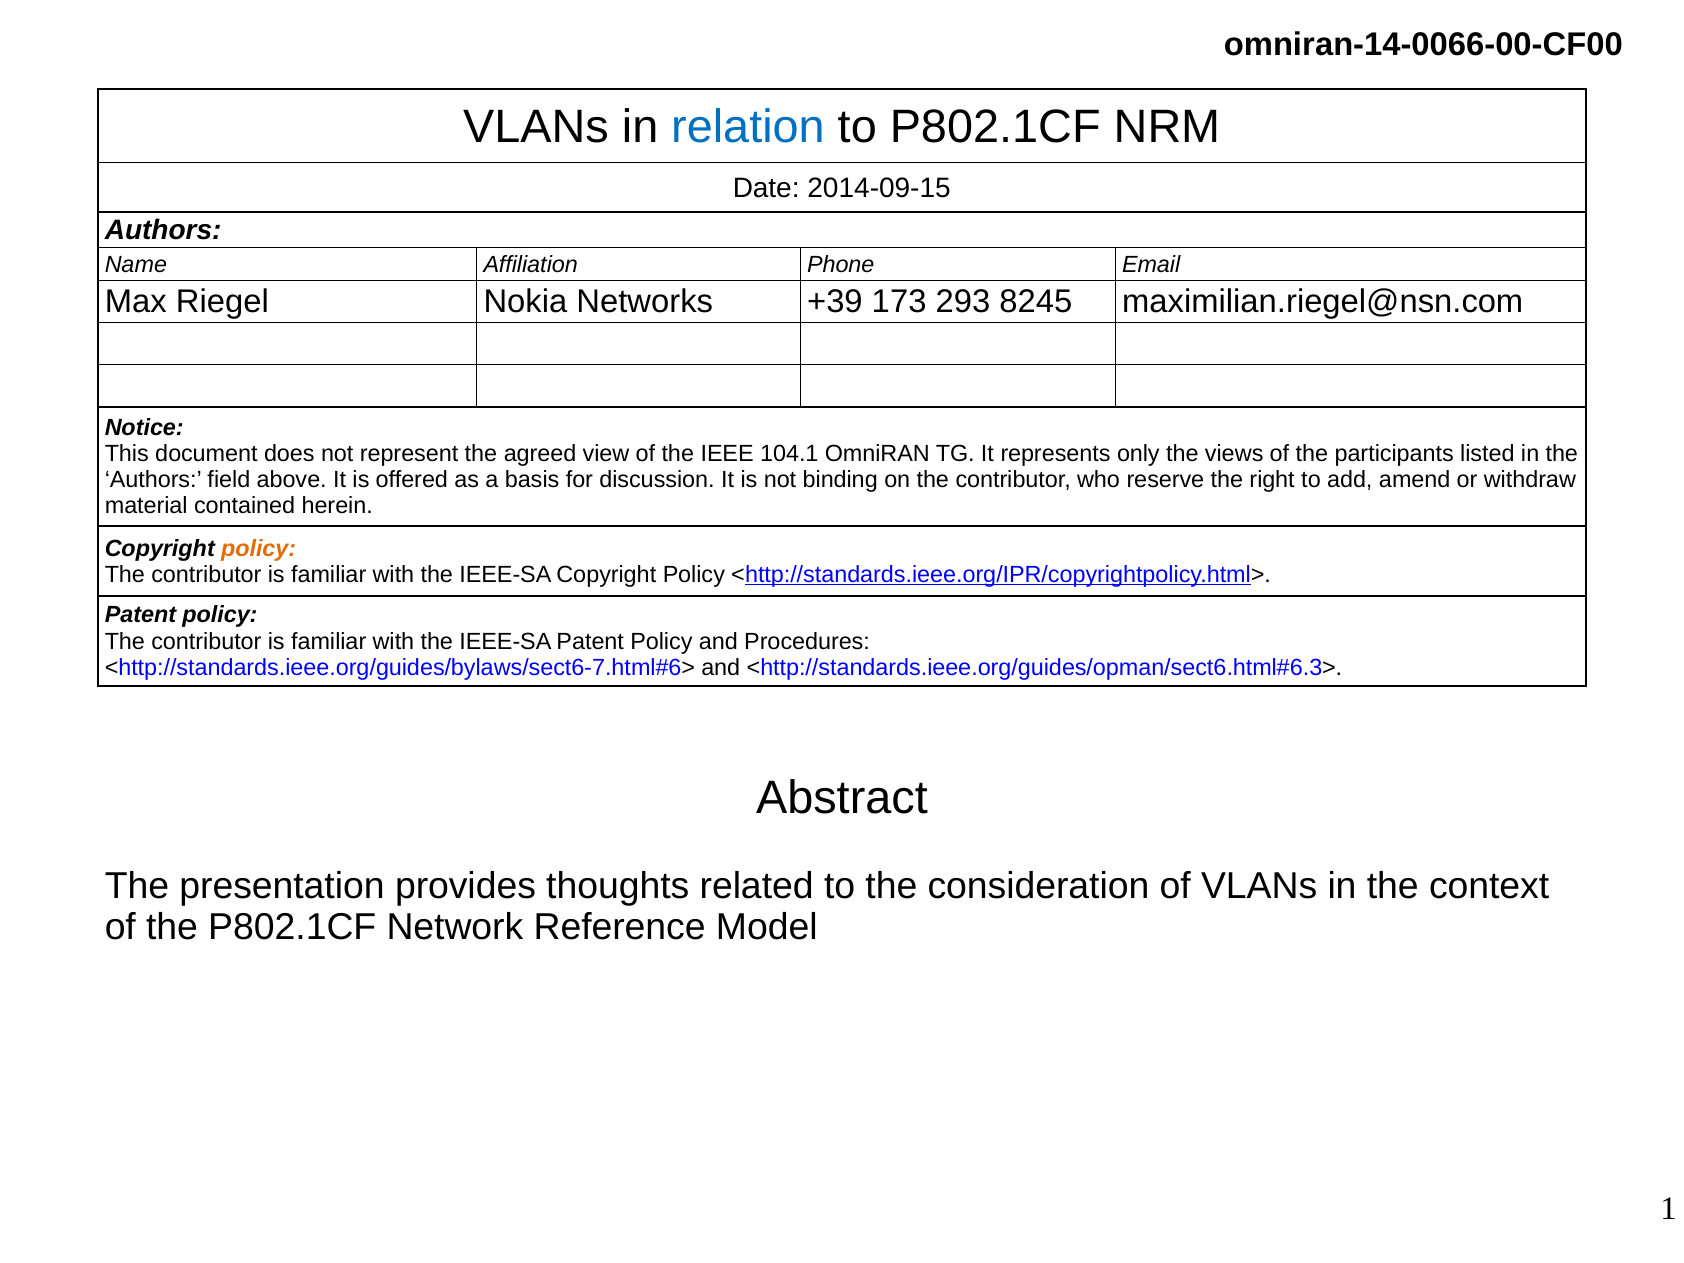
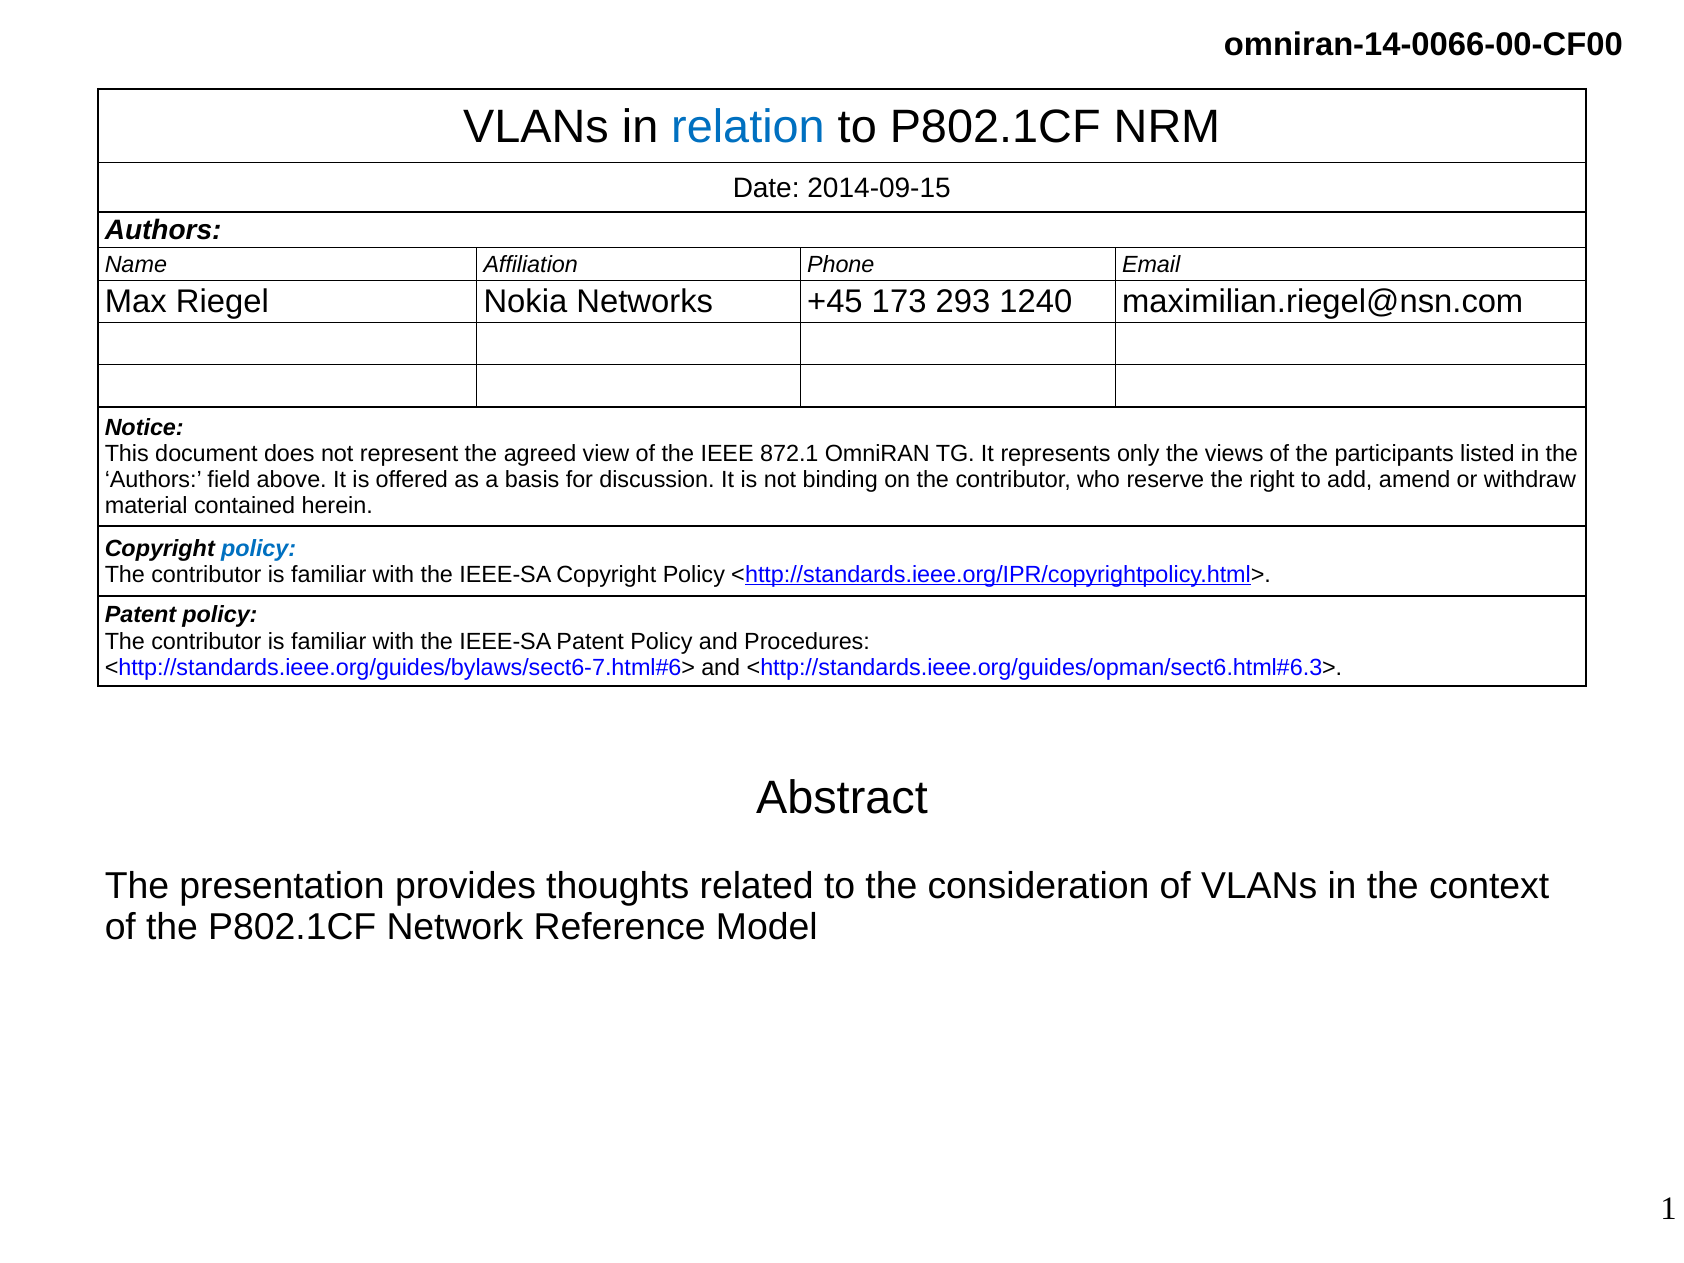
+39: +39 -> +45 (835, 302)
8245: 8245 -> 1240 (1036, 302)
104.1: 104.1 -> 872.1 (789, 454)
policy colour: orange -> blue (259, 548)
